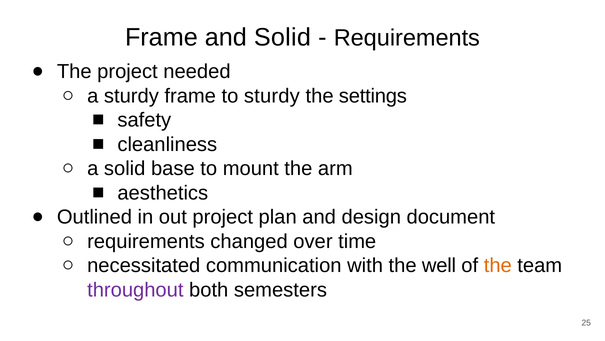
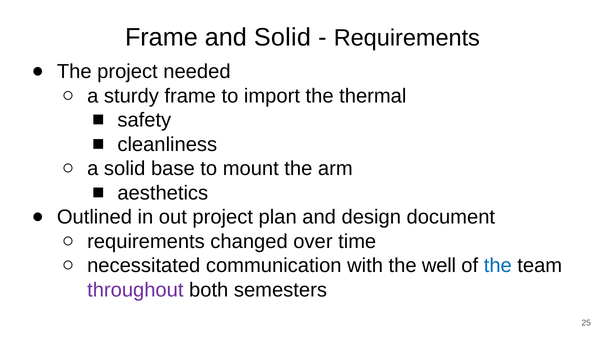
to sturdy: sturdy -> import (272, 96)
settings: settings -> thermal (373, 96)
the colour: orange -> blue (498, 265)
